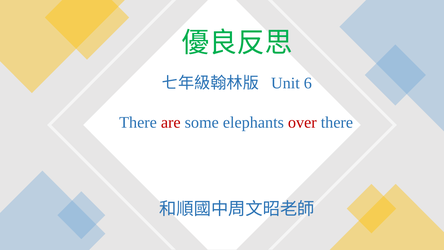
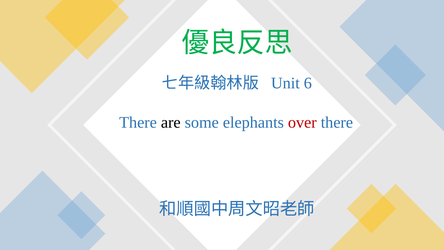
are colour: red -> black (171, 122)
